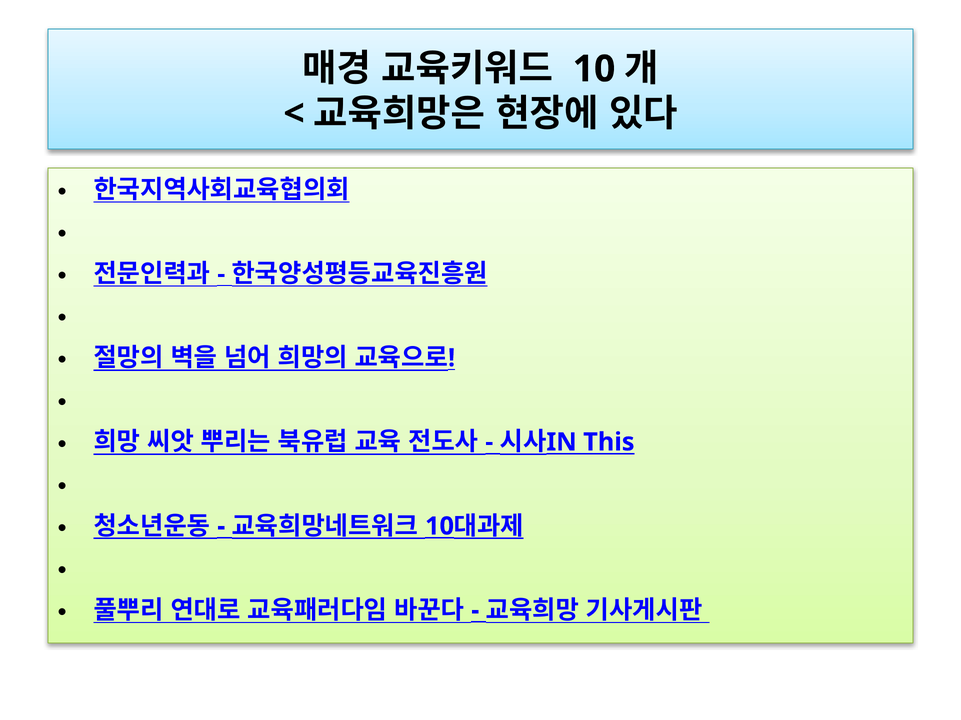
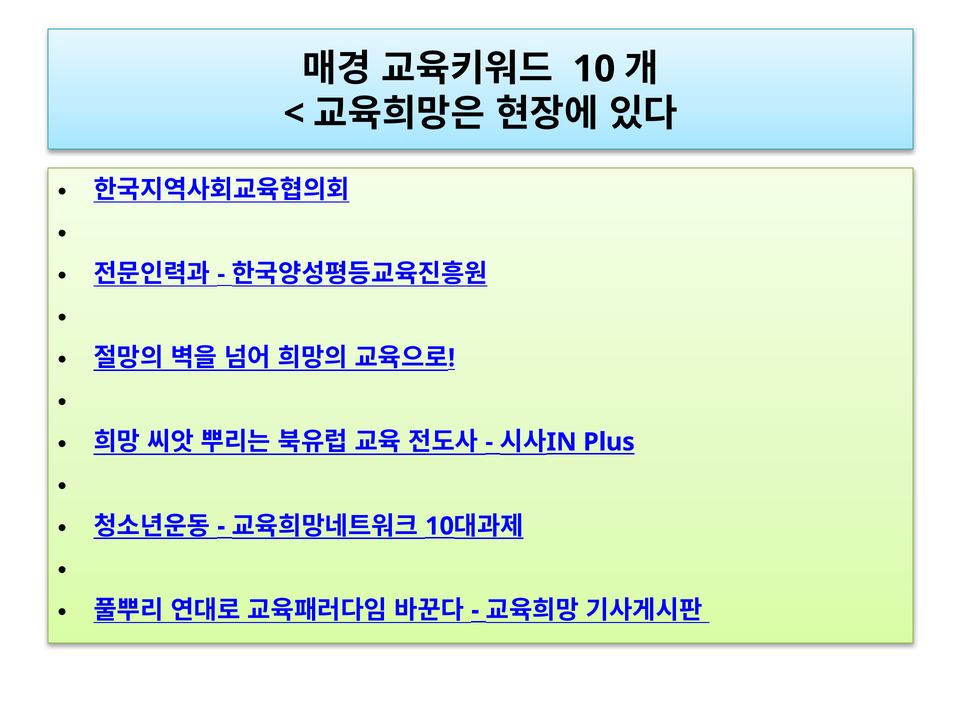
This: This -> Plus (609, 443)
